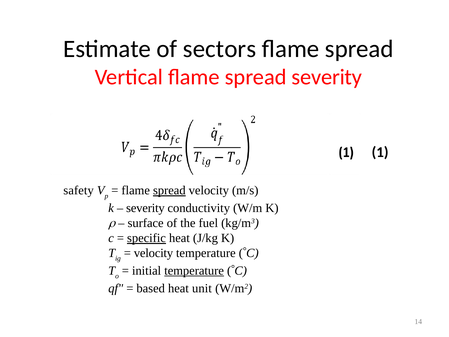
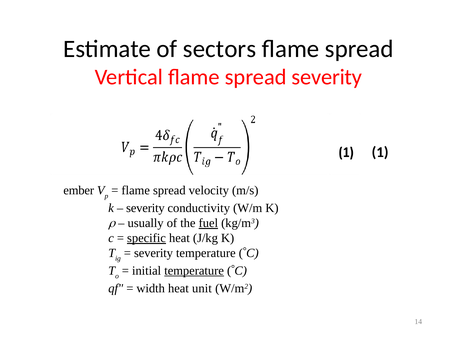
safety: safety -> ember (79, 190)
spread underline: present -> none (169, 190)
surface: surface -> usually (146, 223)
fuel underline: none -> present (208, 223)
velocity: velocity -> severity (153, 253)
based: based -> width (151, 288)
